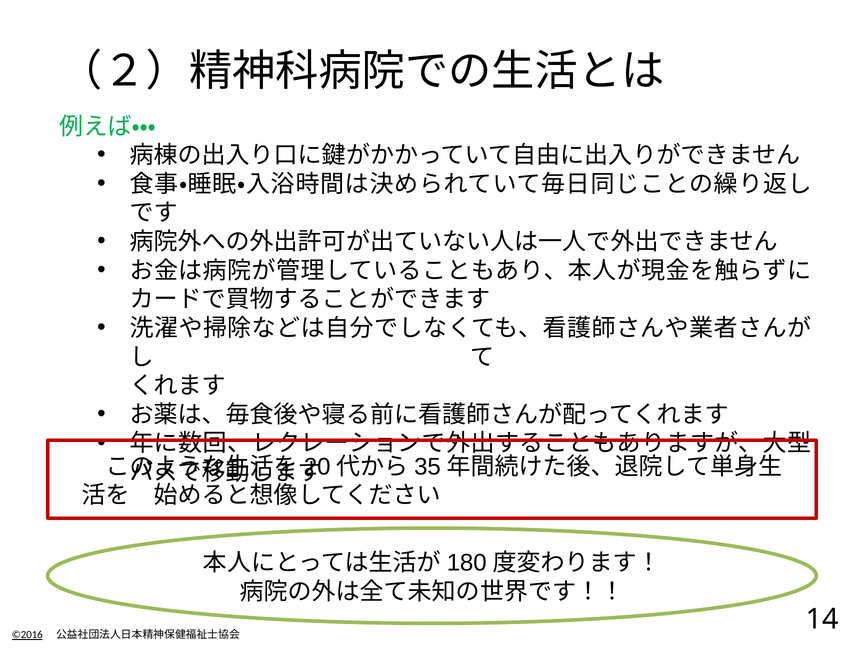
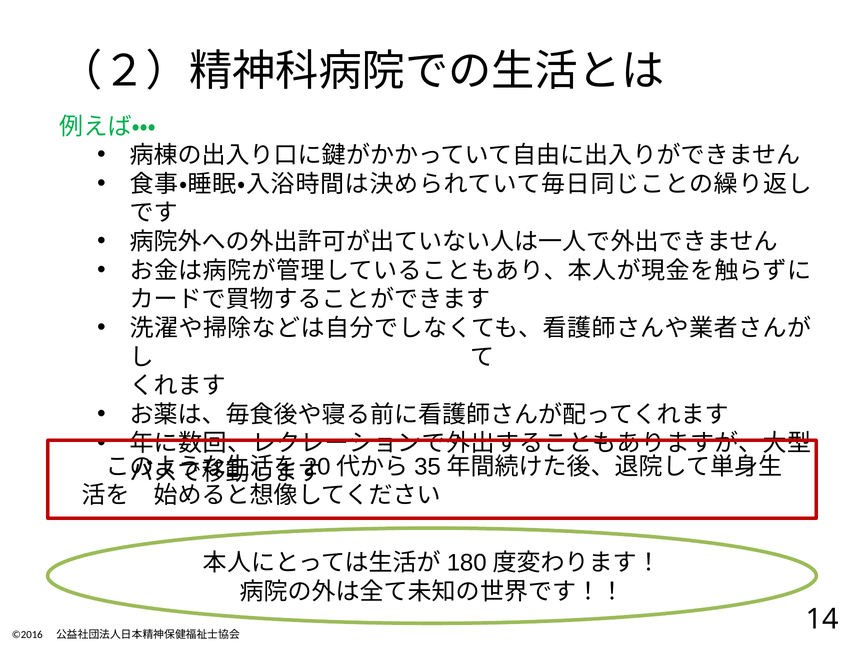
©2016 underline: present -> none (27, 635)
